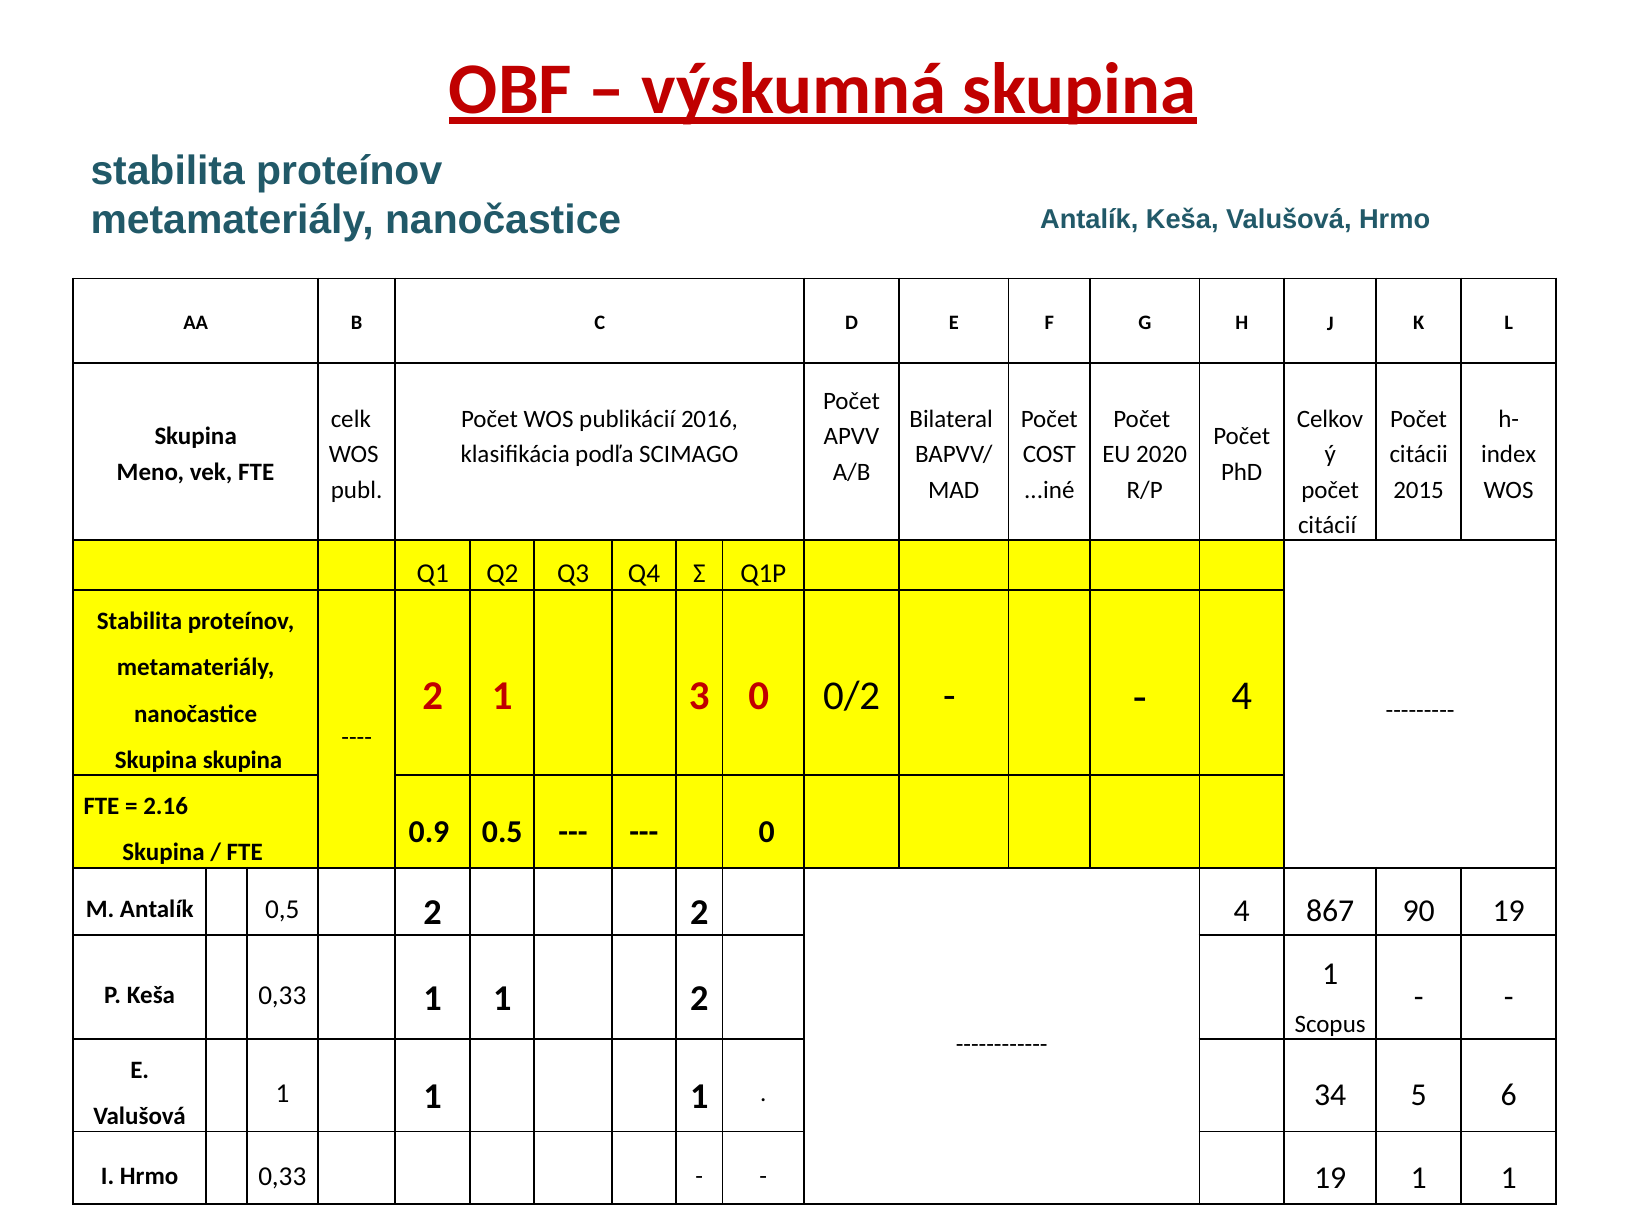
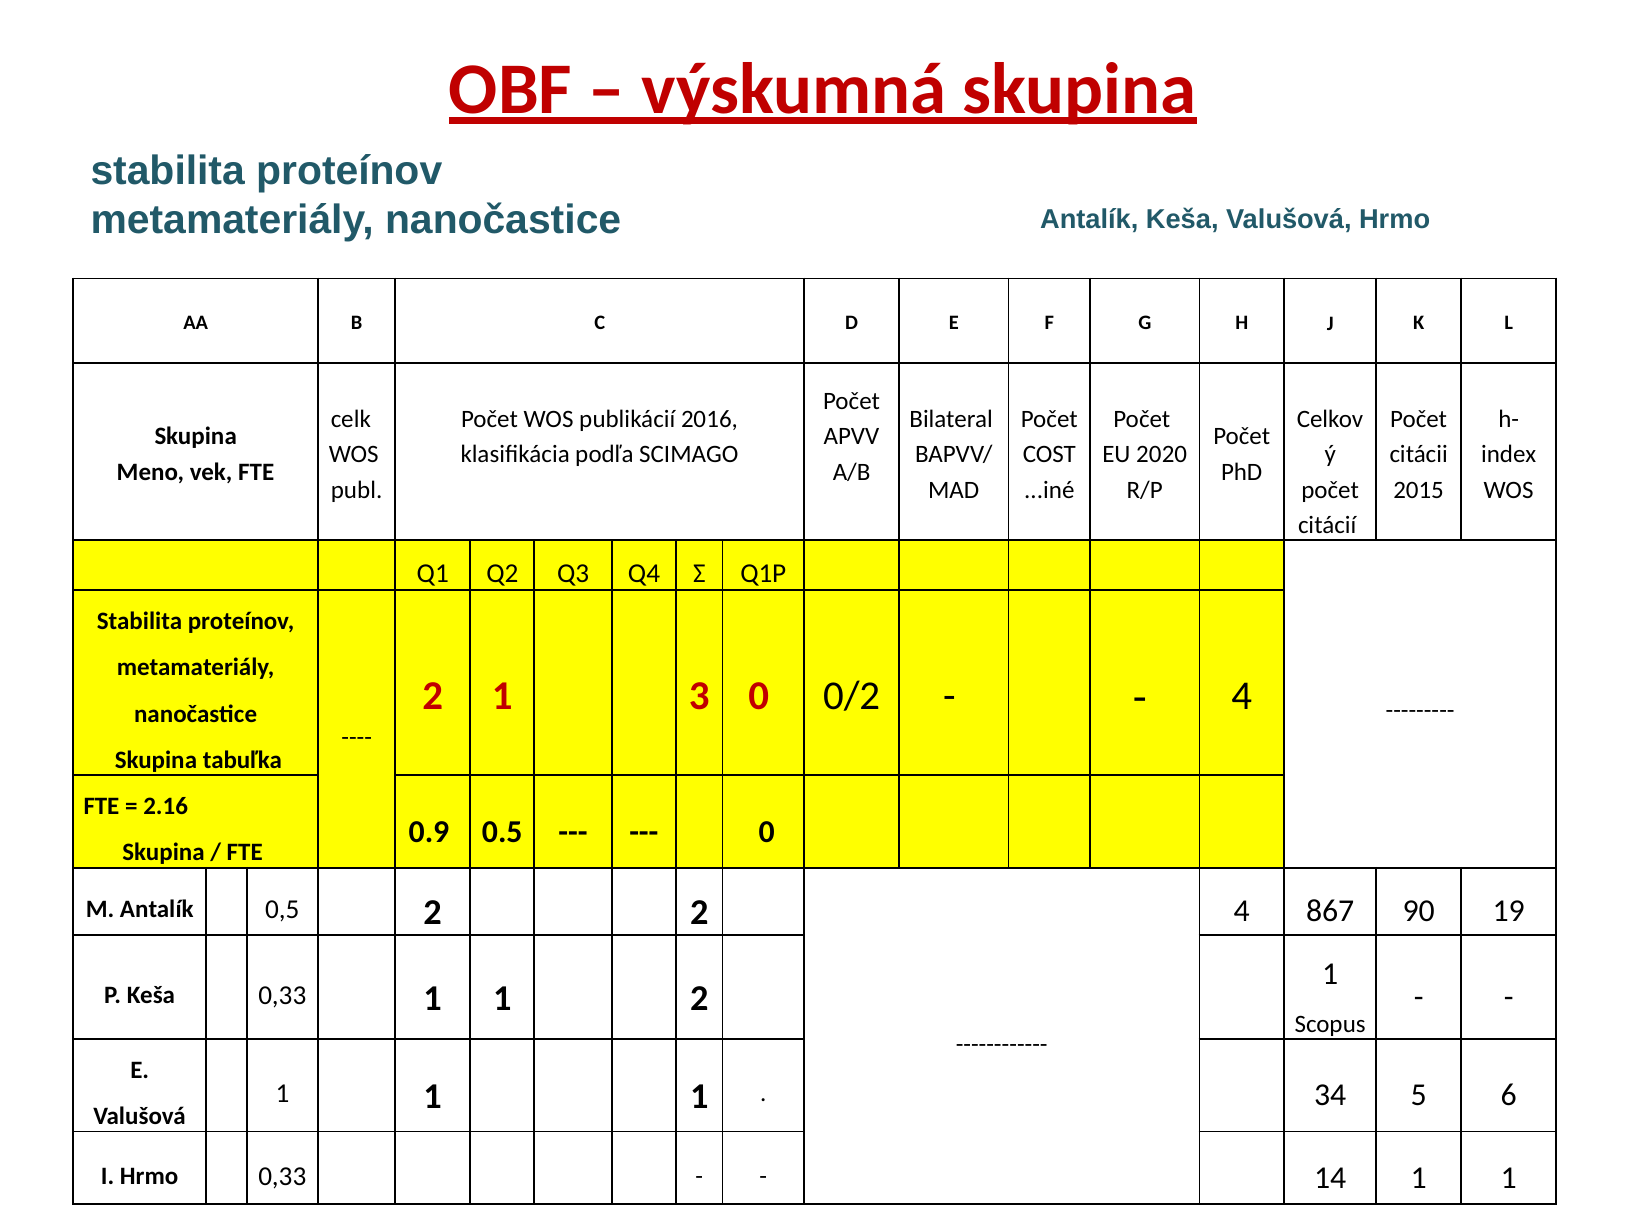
Skupina skupina: skupina -> tabuľka (242, 760)
19: 19 -> 14 (1330, 1178)
